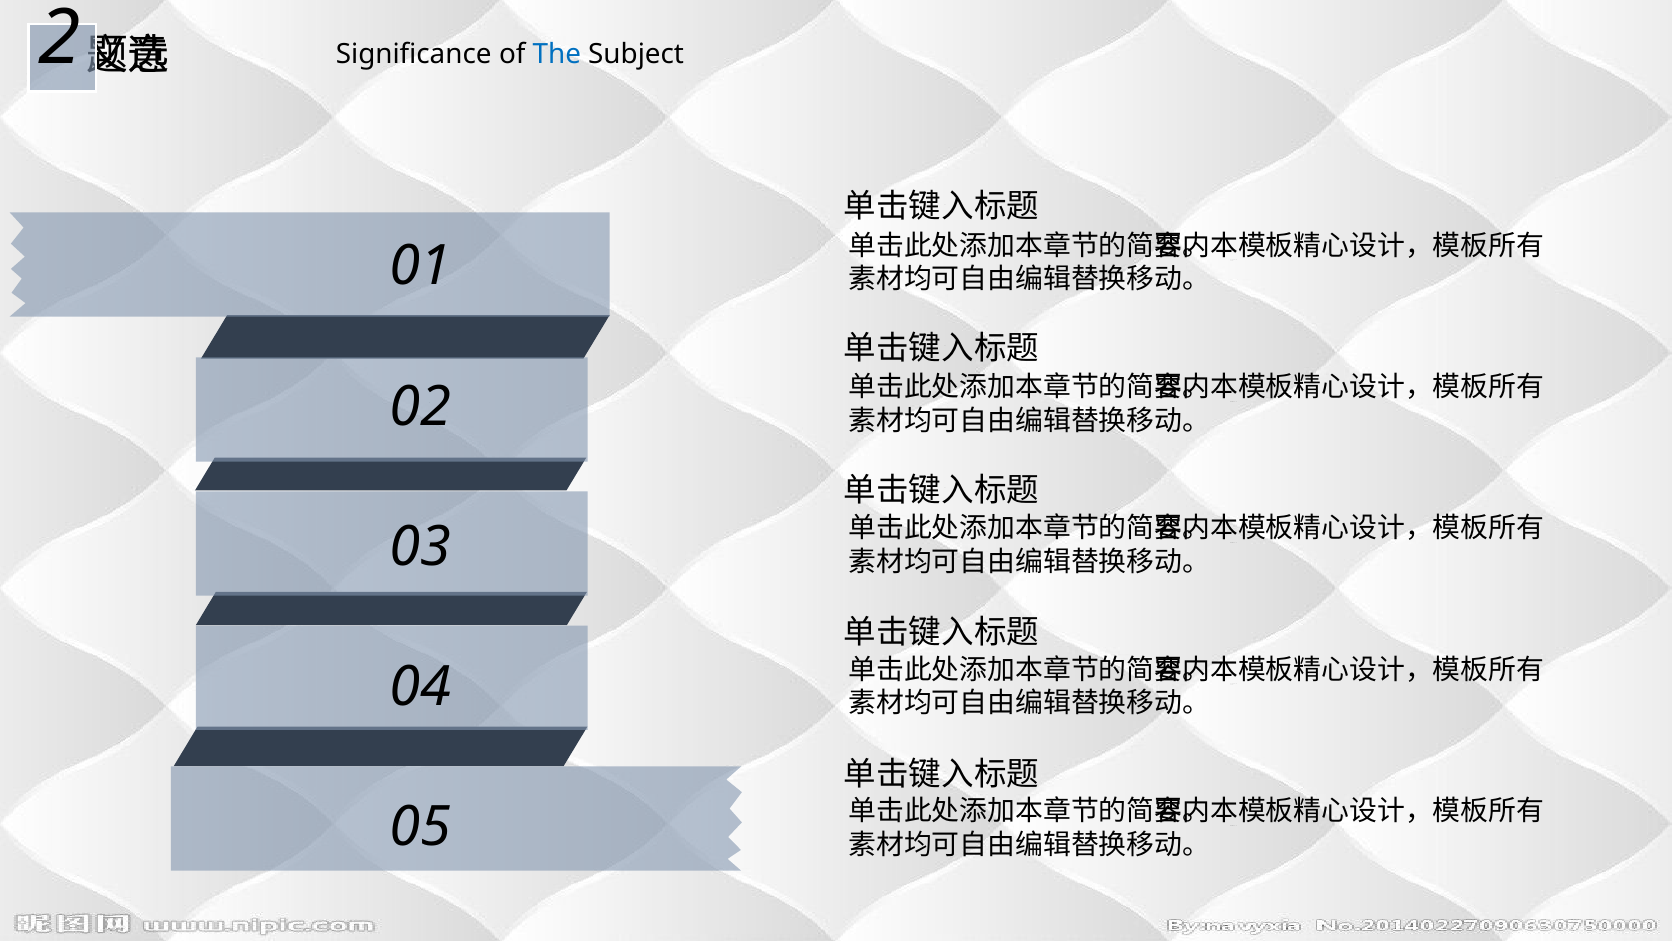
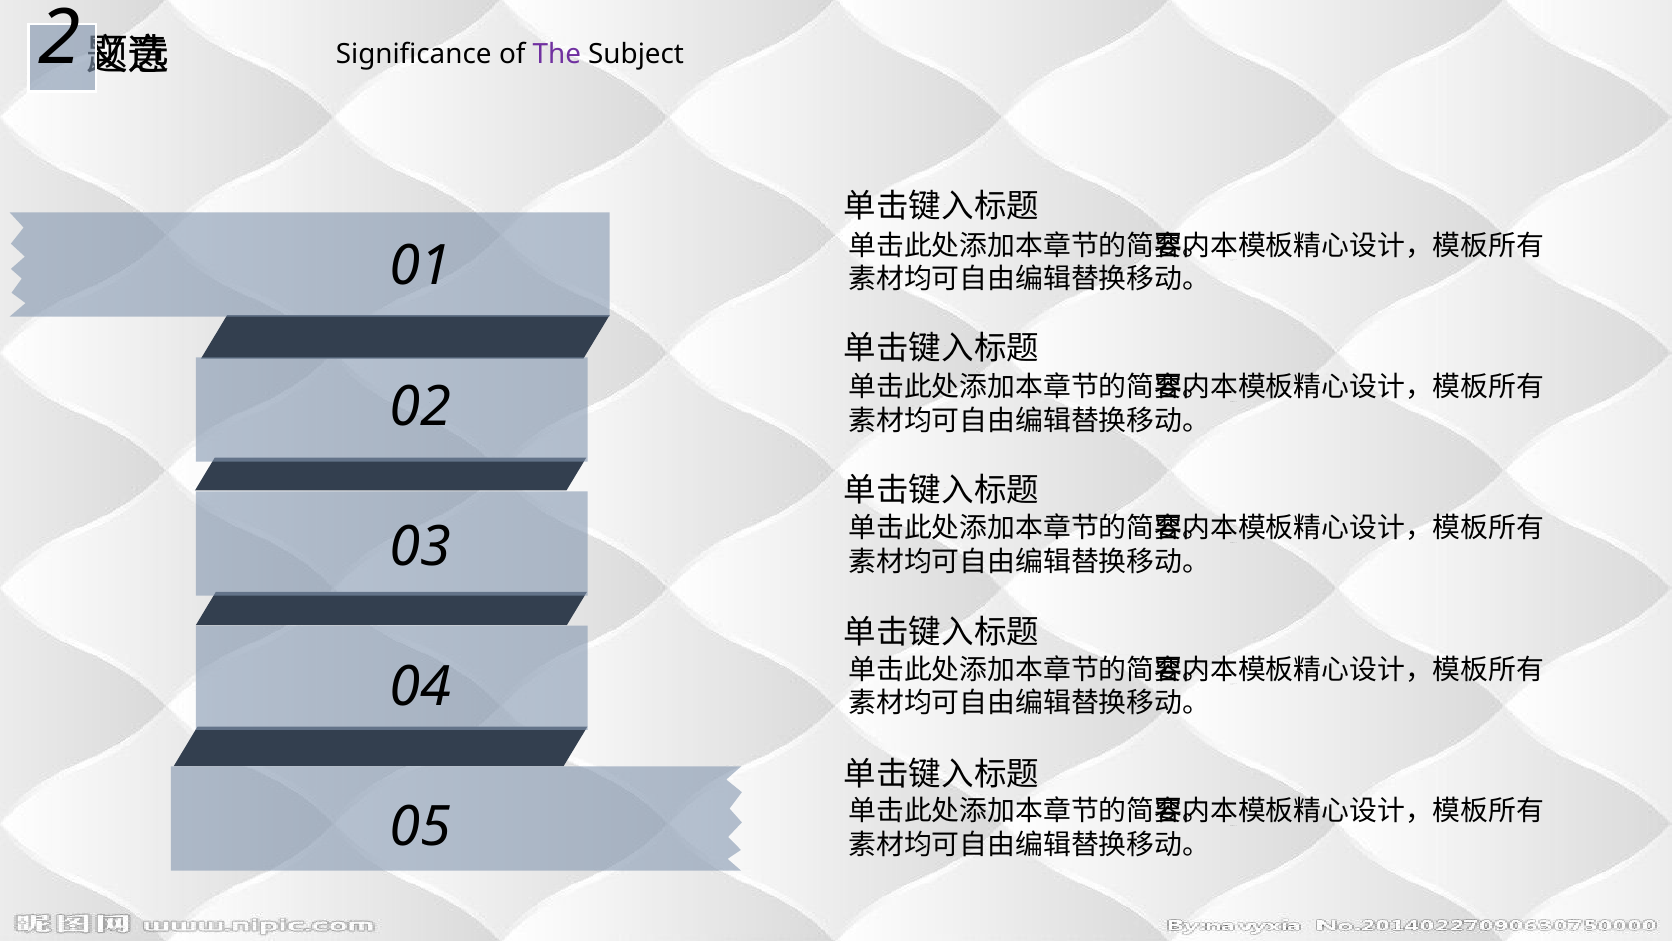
The colour: blue -> purple (557, 55)
